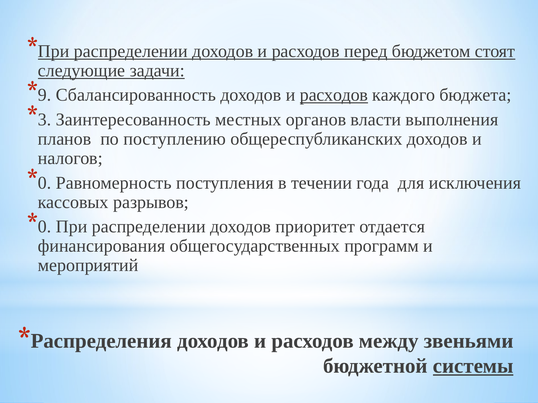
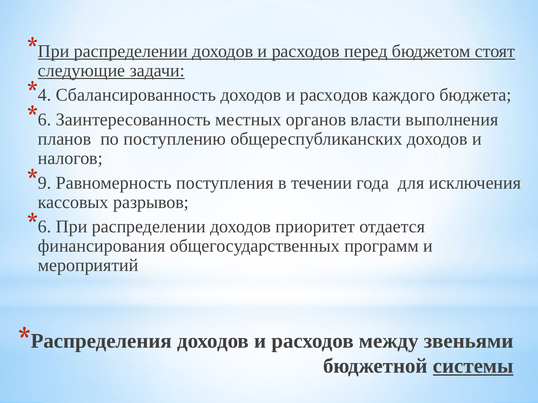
9: 9 -> 4 (45, 95)
расходов underline: present -> none (334, 95)
3: 3 -> 6 (45, 120)
0: 0 -> 9 (45, 183)
0: 0 -> 6 (45, 227)
